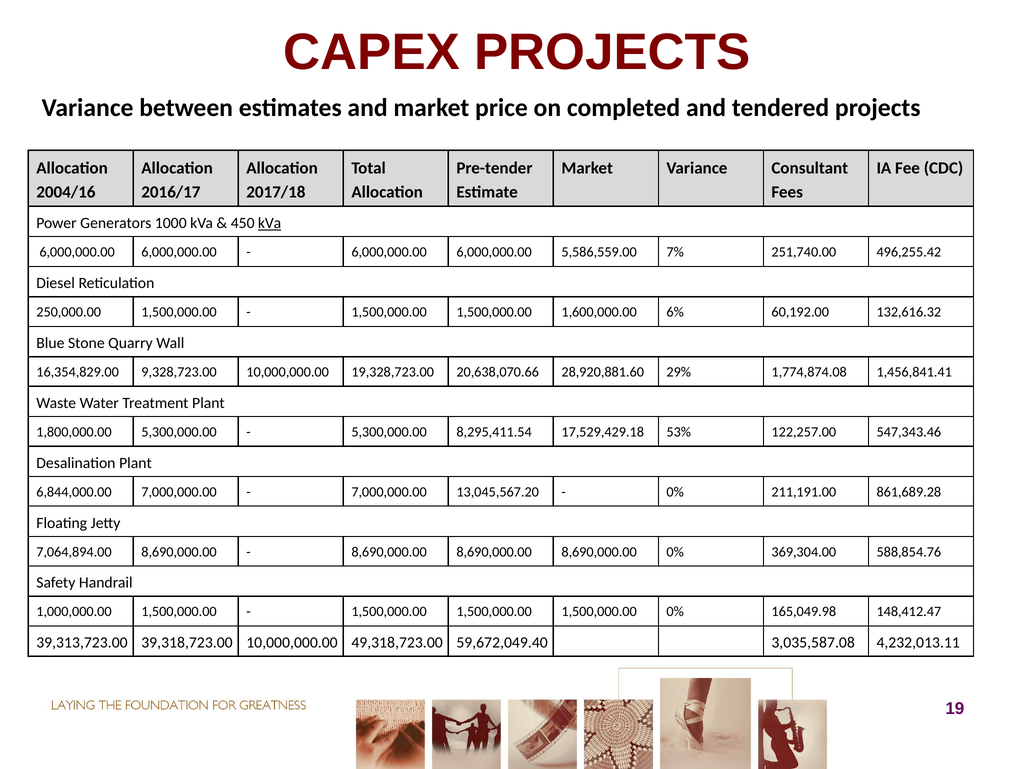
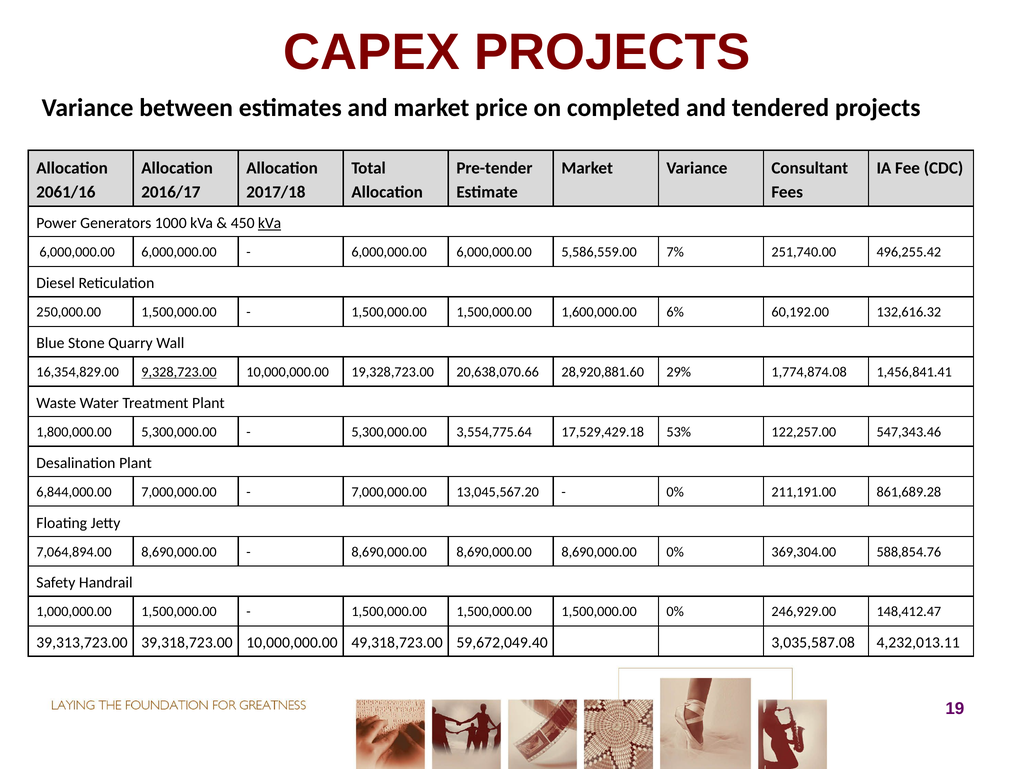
2004/16: 2004/16 -> 2061/16 (66, 192)
9,328,723.00 underline: none -> present (179, 372)
8,295,411.54: 8,295,411.54 -> 3,554,775.64 (494, 432)
165,049.98: 165,049.98 -> 246,929.00 (804, 612)
